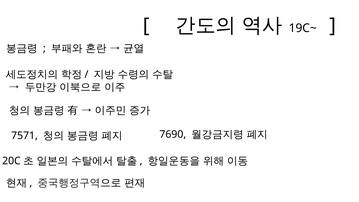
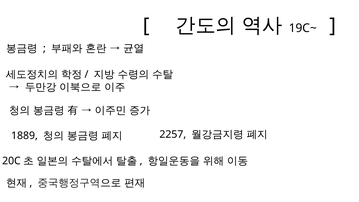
7571: 7571 -> 1889 (24, 136)
7690: 7690 -> 2257 (173, 134)
